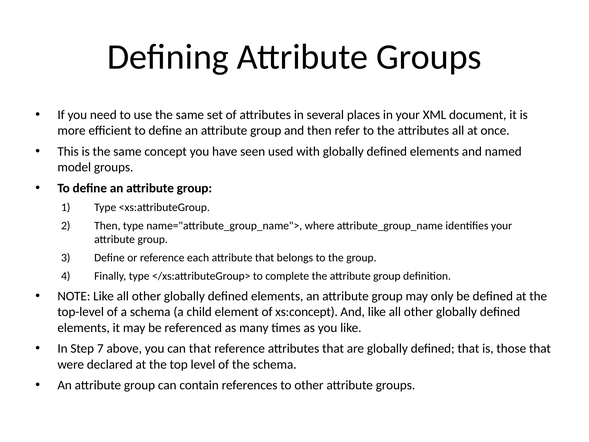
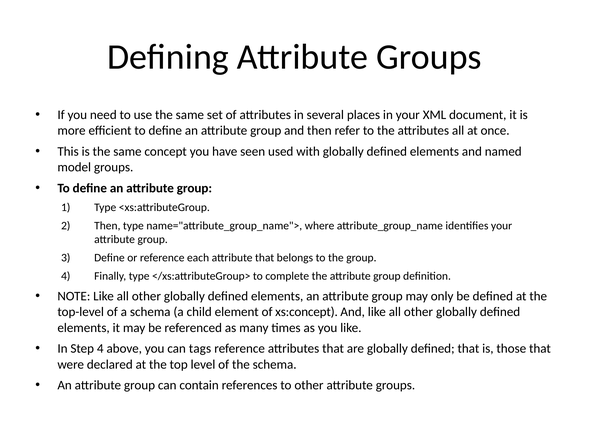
Step 7: 7 -> 4 (100, 348)
can that: that -> tags (200, 348)
